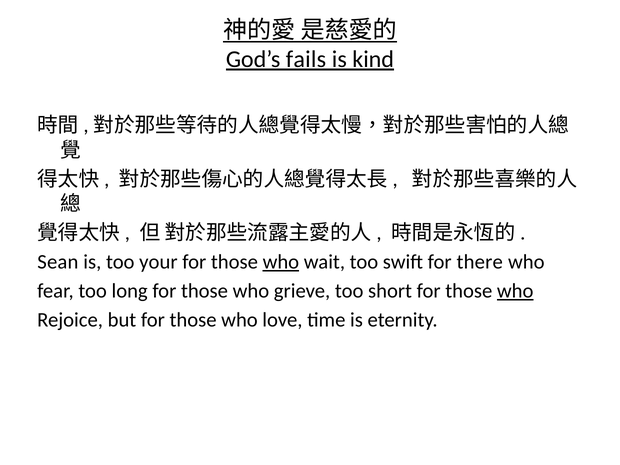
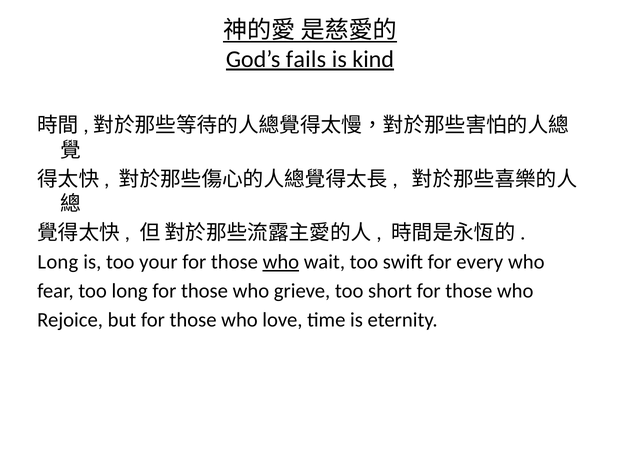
Sean: Sean -> Long (58, 262)
there: there -> every (480, 262)
who underline: present -> none (515, 291)
